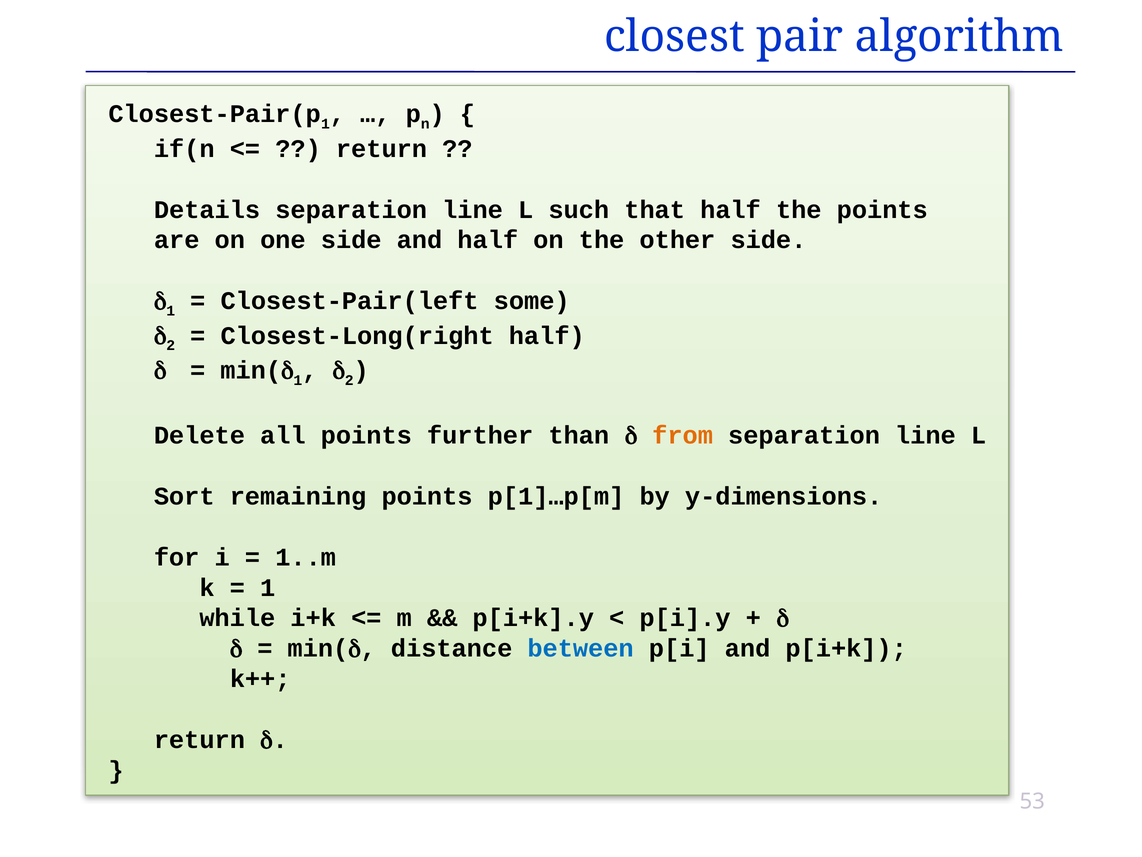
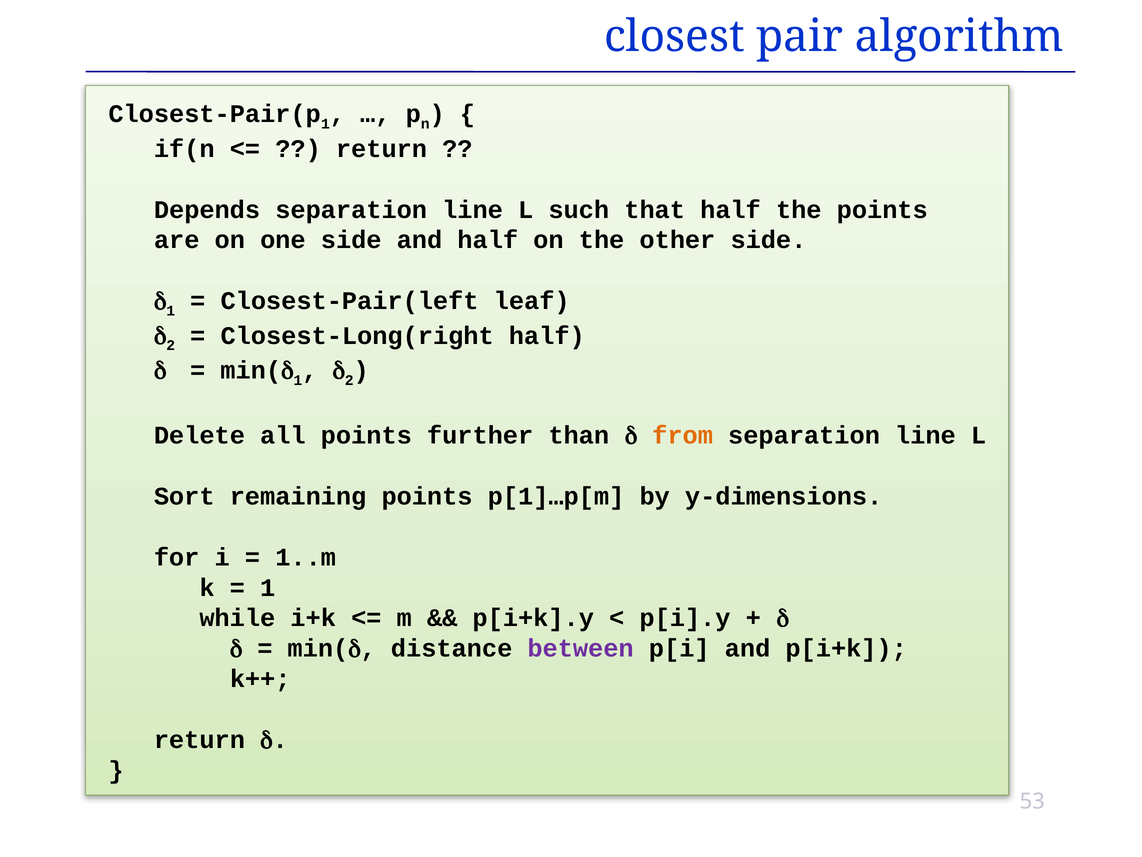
Details: Details -> Depends (207, 210)
some: some -> leaf (532, 301)
between colour: blue -> purple (581, 648)
